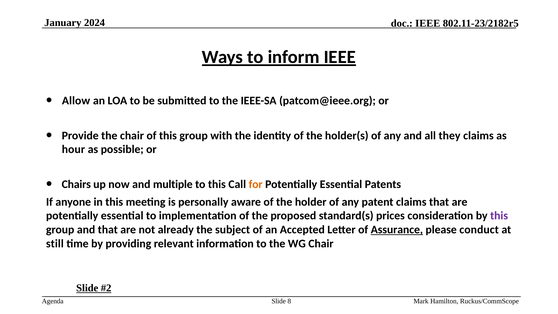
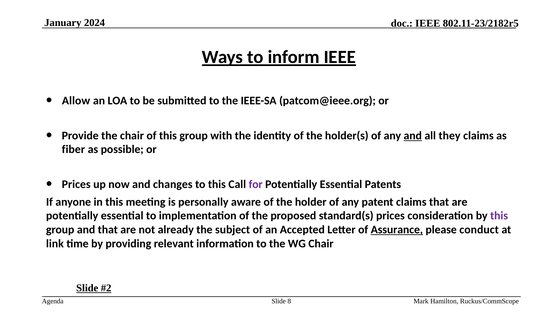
and underline: none -> present (413, 135)
hour: hour -> fiber (73, 149)
Chairs: Chairs -> Prices (76, 184)
multiple: multiple -> changes (173, 184)
for colour: orange -> purple (256, 184)
still: still -> link (55, 244)
